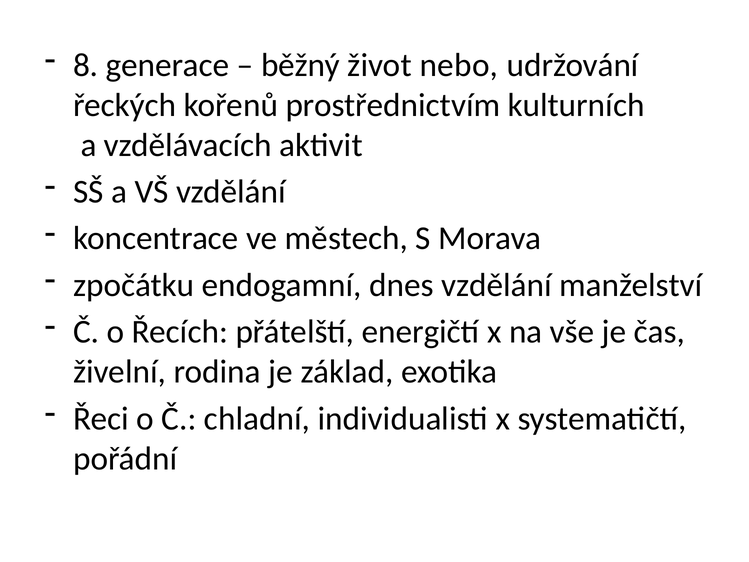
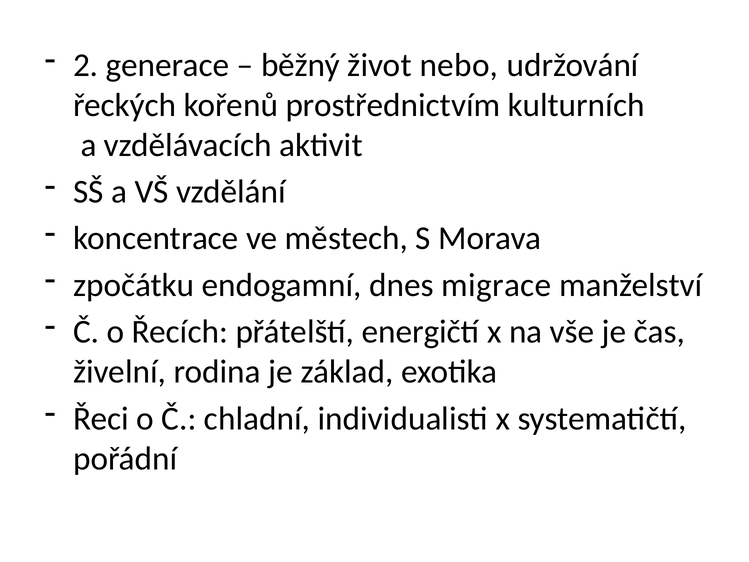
8: 8 -> 2 (86, 65)
dnes vzdělání: vzdělání -> migrace (496, 285)
